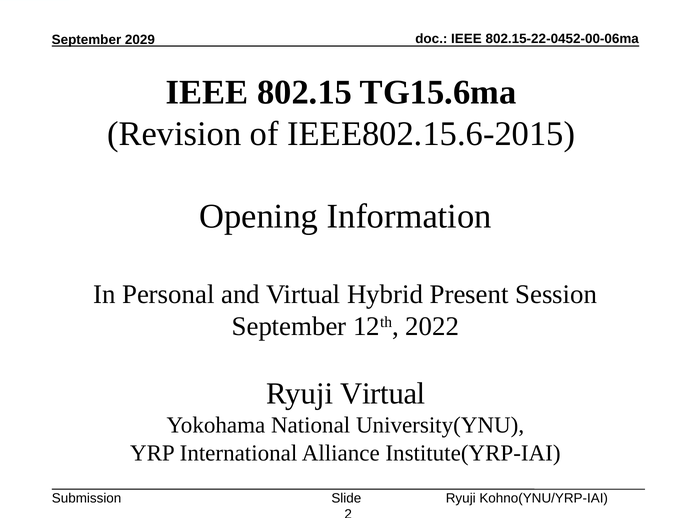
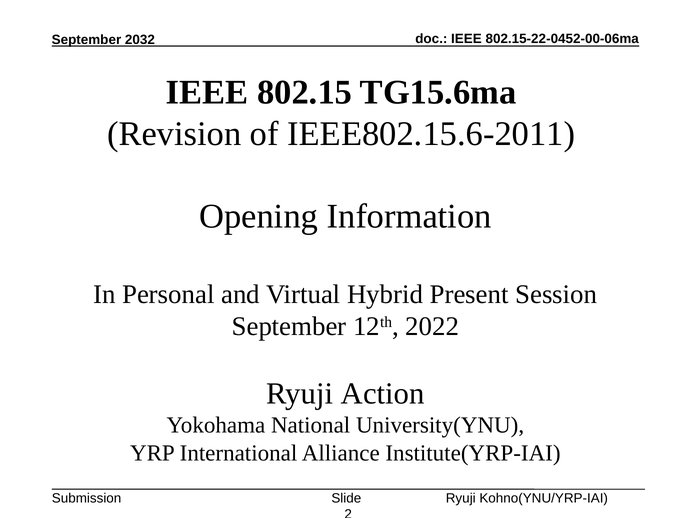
2029: 2029 -> 2032 (140, 40)
IEEE802.15.6-2015: IEEE802.15.6-2015 -> IEEE802.15.6-2011 (431, 134)
Ryuji Virtual: Virtual -> Action (383, 394)
